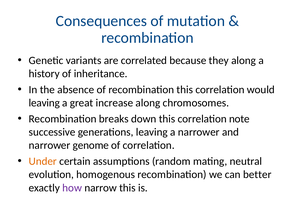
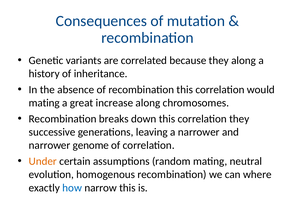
leaving: leaving -> mating (44, 103)
correlation note: note -> they (239, 119)
better: better -> where (257, 175)
how colour: purple -> blue (72, 188)
